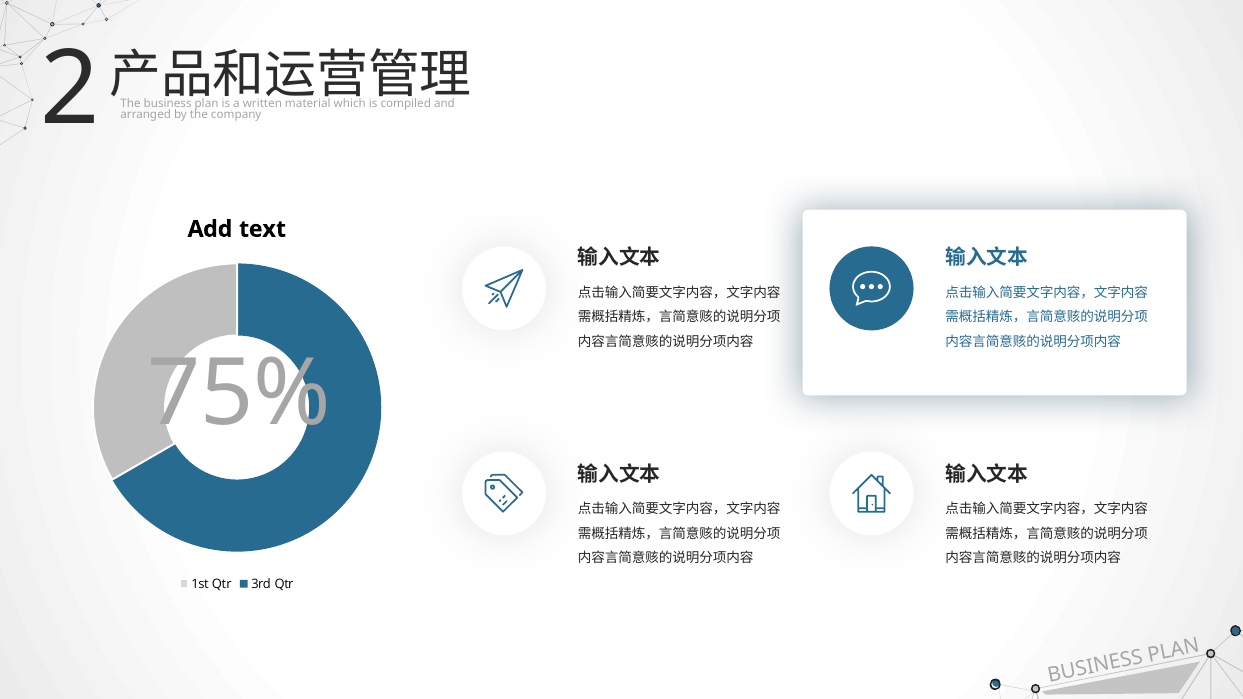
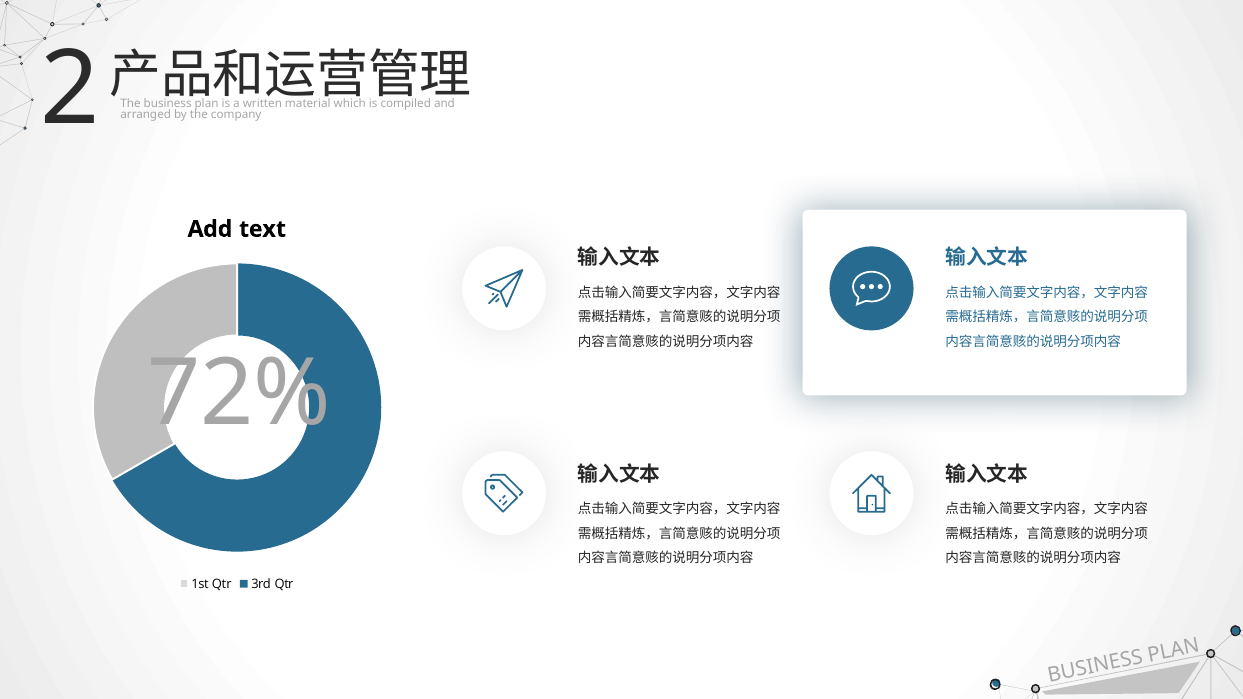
75%: 75% -> 72% (239, 394)
